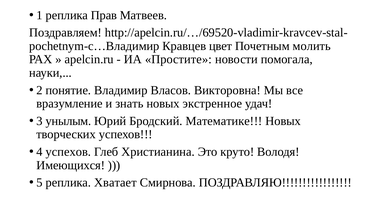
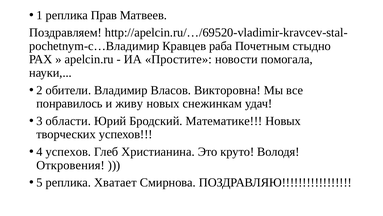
цвет: цвет -> раба (221, 46)
молить: молить -> стыдно (312, 46)
понятие: понятие -> обители (68, 90)
вразумление: вразумление -> понравилось (69, 103)
знать: знать -> живу (129, 103)
экстренное: экстренное -> снежинкам (212, 103)
унылым: унылым -> области (68, 121)
Имеющихся: Имеющихся -> Откровения (71, 165)
